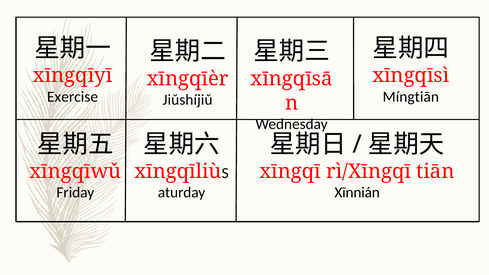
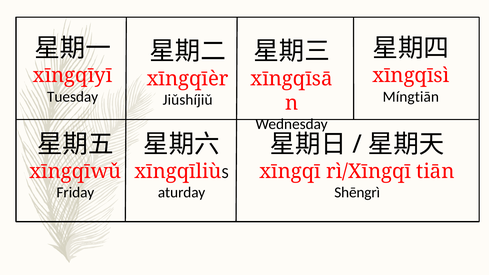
Exercise: Exercise -> Tuesday (73, 97)
Xīnnián: Xīnnián -> Shēngrì (357, 193)
